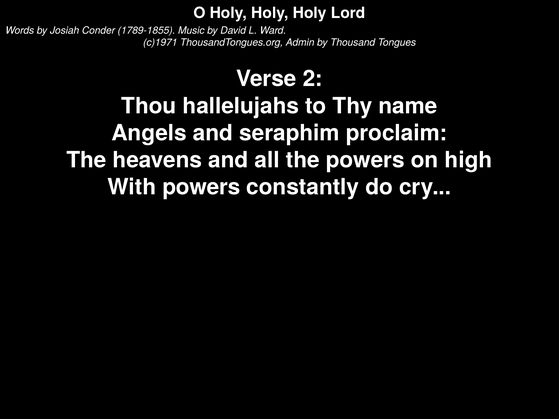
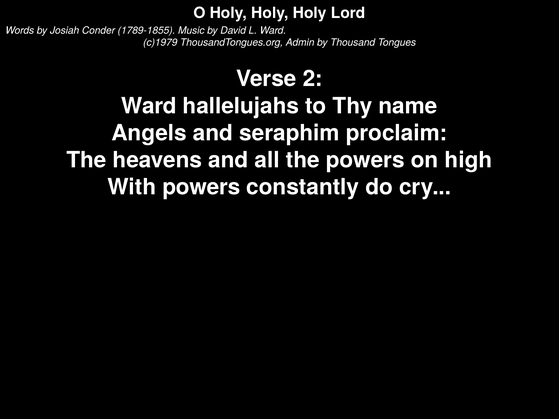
c)1971: c)1971 -> c)1979 (160, 43)
Thou: Thou -> Ward (149, 106)
